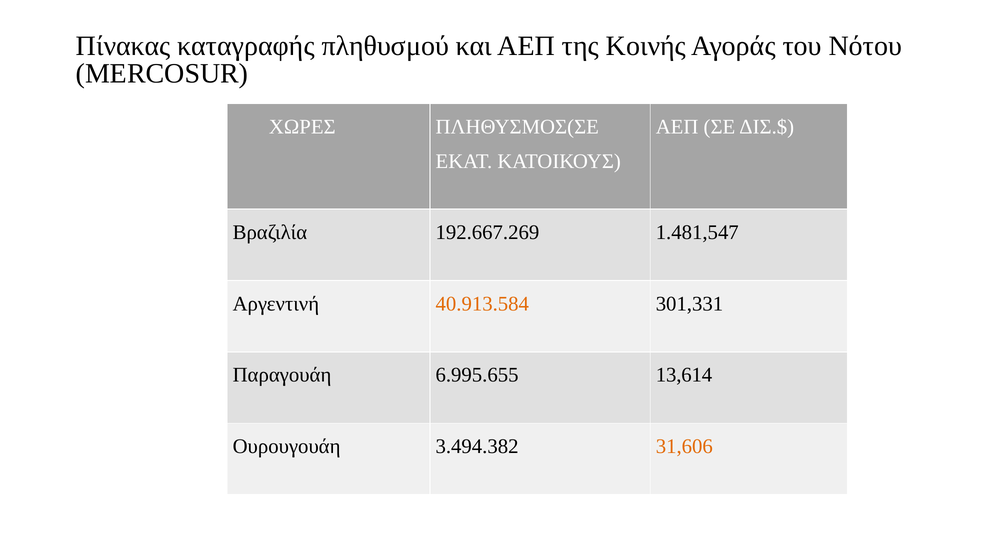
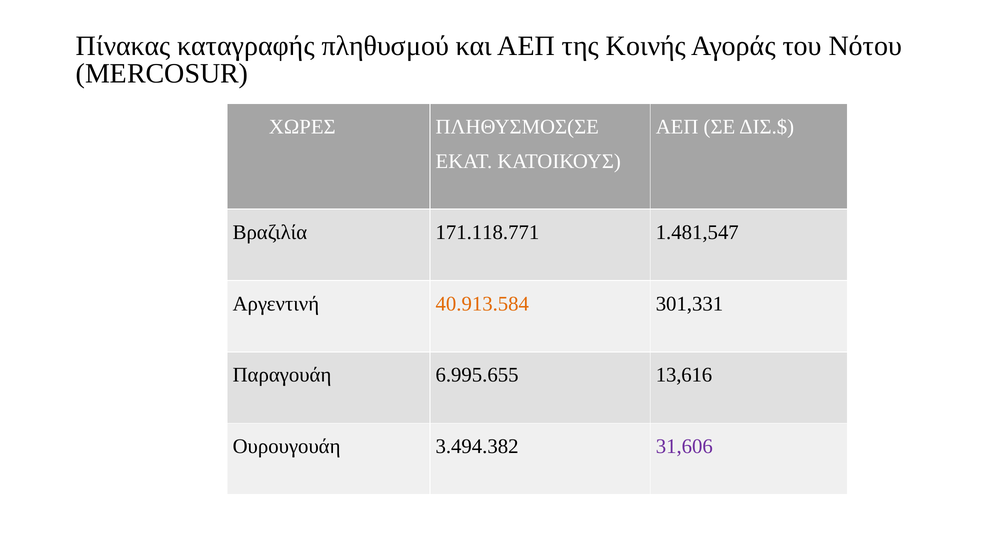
192.667.269: 192.667.269 -> 171.118.771 (487, 232)
13,614: 13,614 -> 13,616 (684, 375)
31,606 colour: orange -> purple (684, 446)
